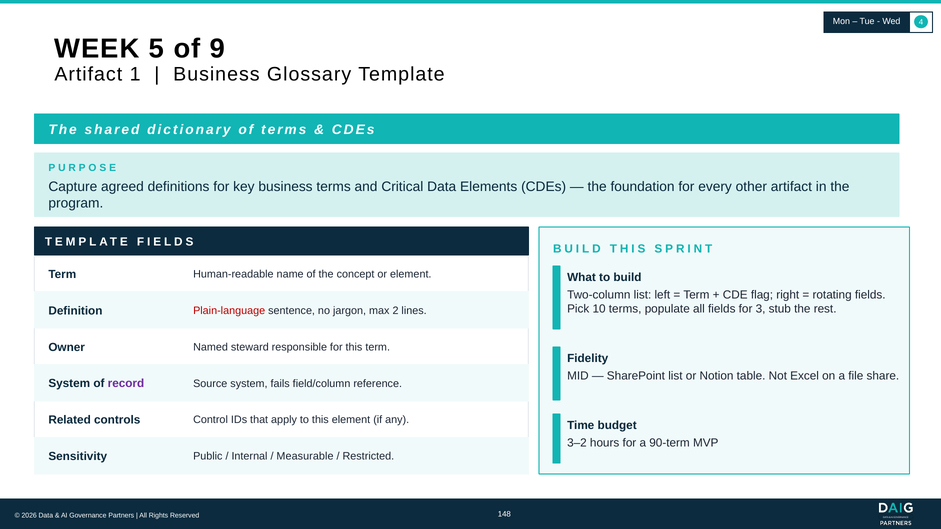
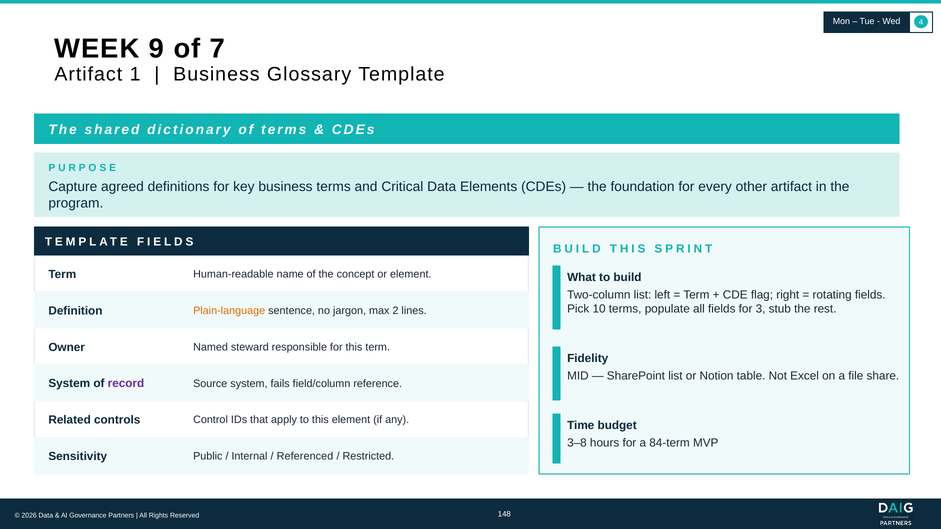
5: 5 -> 9 (157, 49)
9: 9 -> 7 (218, 49)
Plain-language colour: red -> orange (229, 311)
3–2: 3–2 -> 3–8 (577, 443)
90-term: 90-term -> 84-term (670, 443)
Measurable: Measurable -> Referenced (305, 457)
